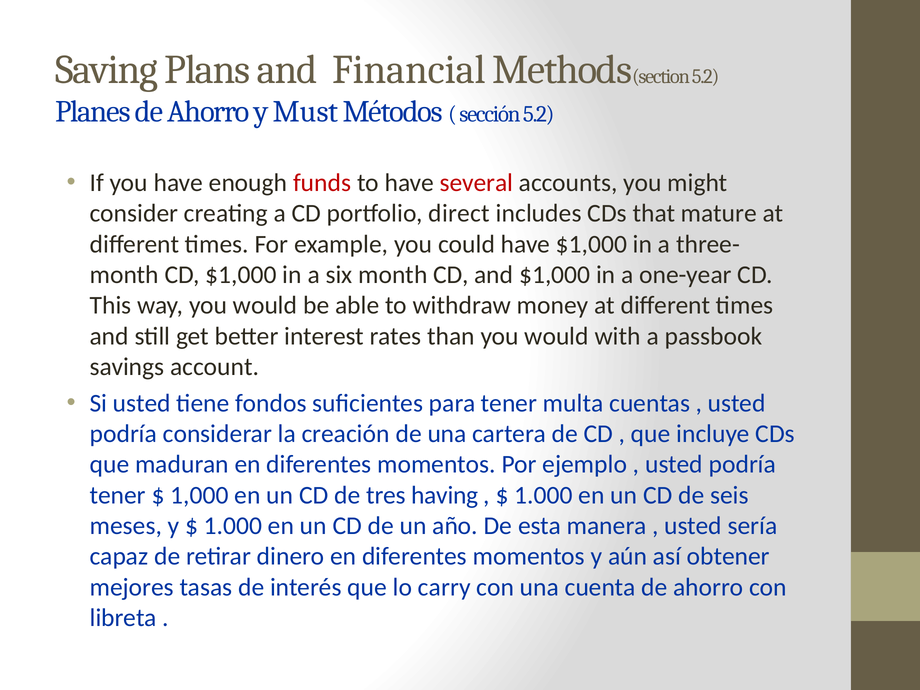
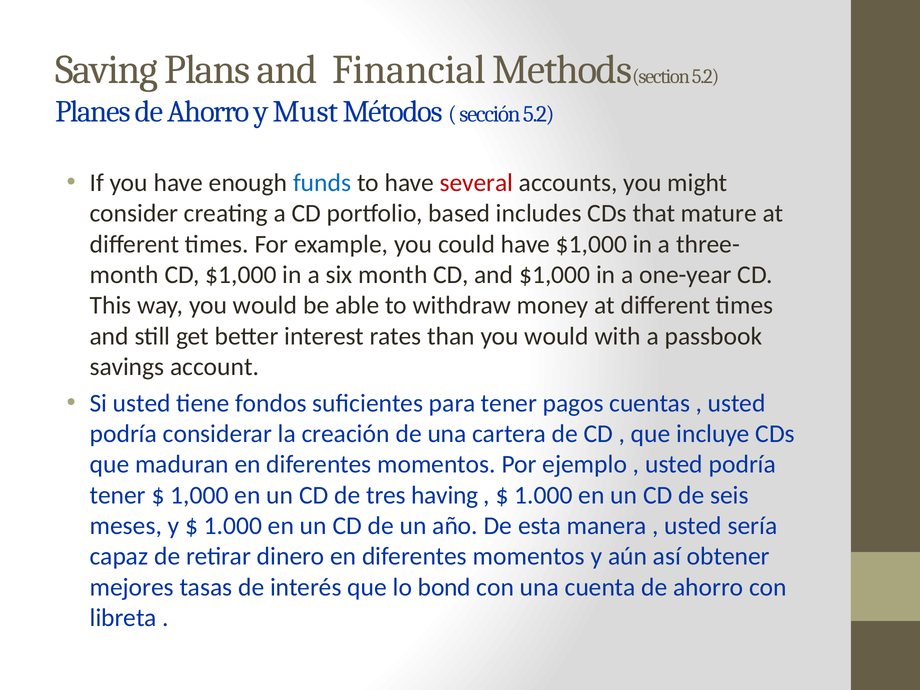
funds colour: red -> blue (322, 183)
direct: direct -> based (459, 213)
multa: multa -> pagos (573, 403)
carry: carry -> bond (444, 587)
